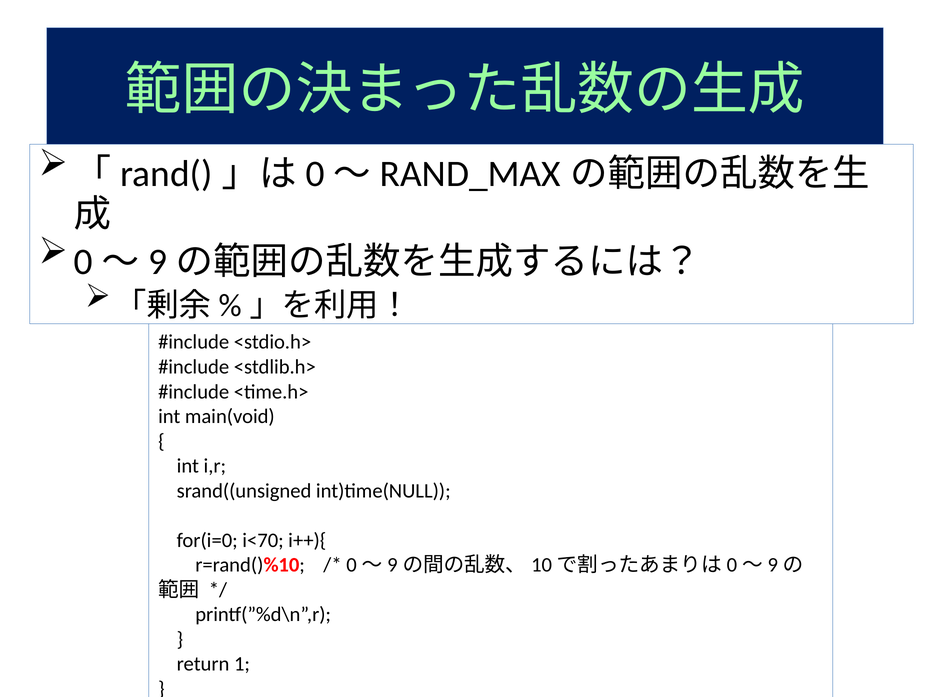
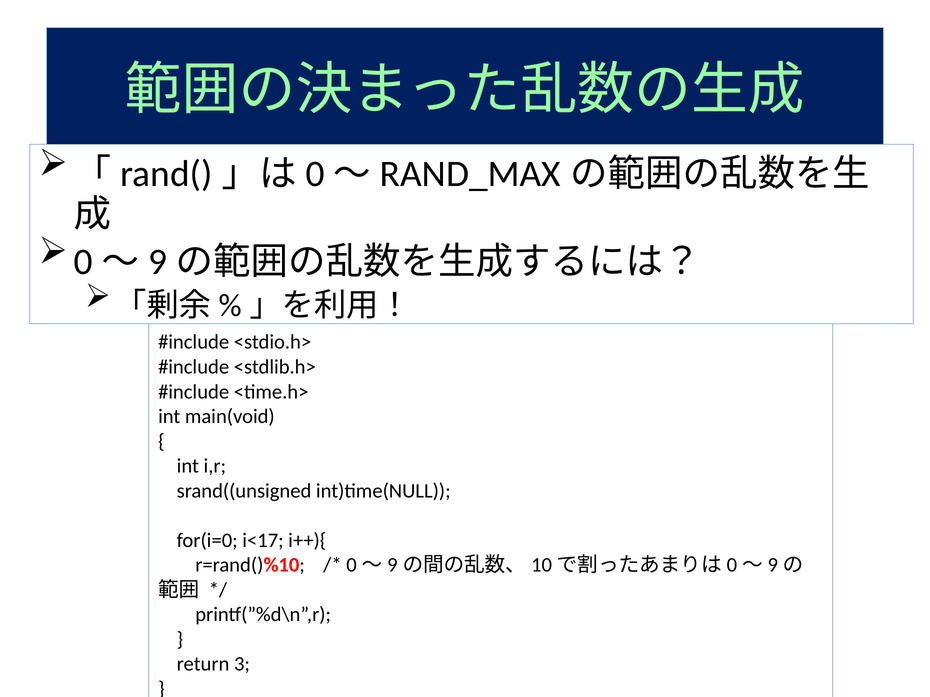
i<70: i<70 -> i<17 (263, 541)
1: 1 -> 3 (242, 665)
